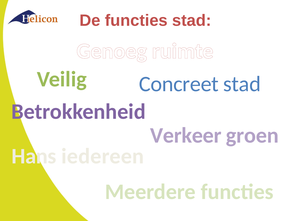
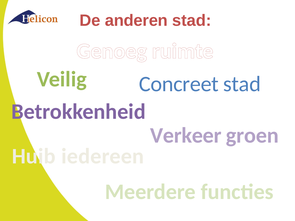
De functies: functies -> anderen (136, 21)
Hans: Hans -> Huib (34, 156)
